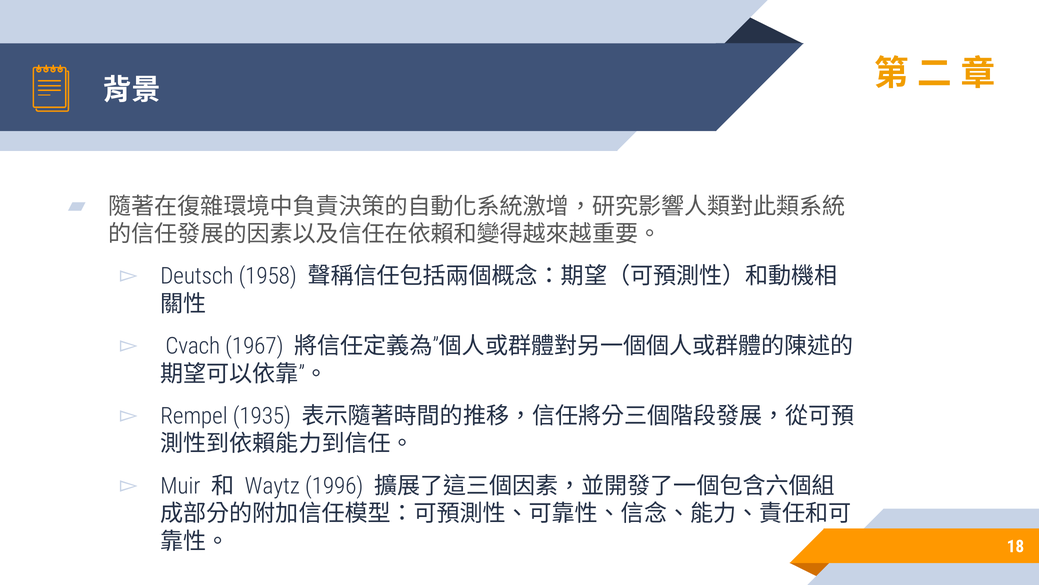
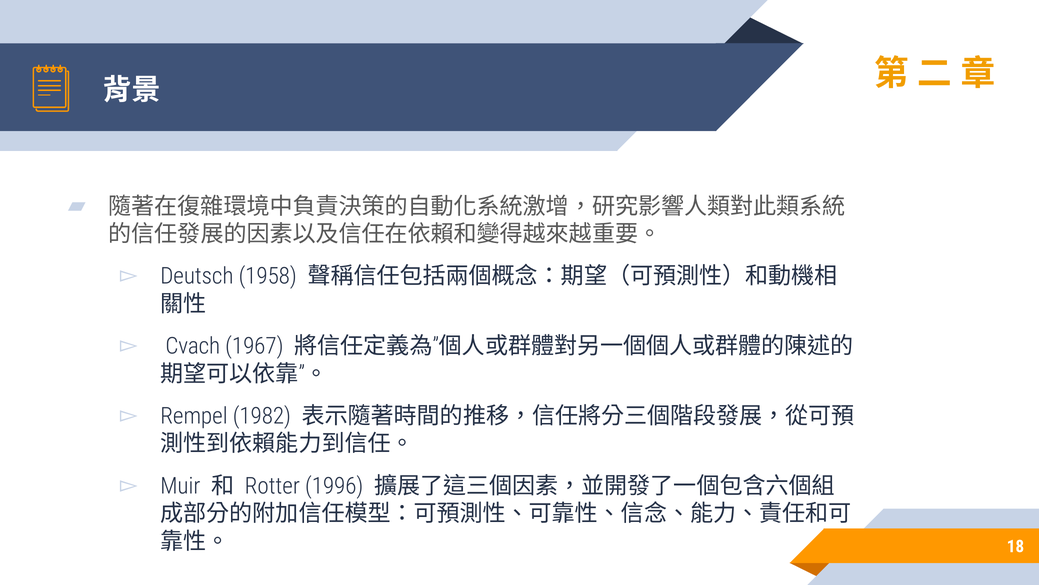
1935: 1935 -> 1982 (262, 416)
Waytz: Waytz -> Rotter (272, 486)
